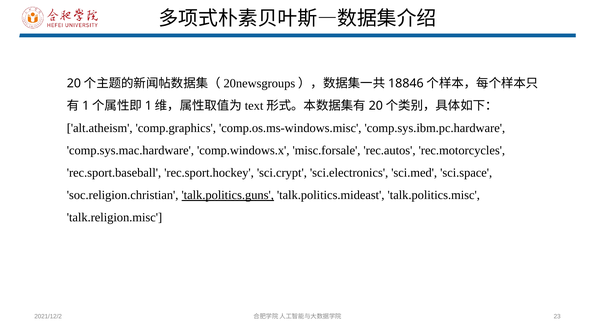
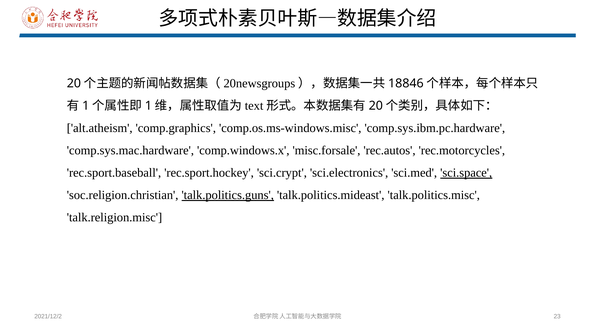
sci.space underline: none -> present (466, 173)
